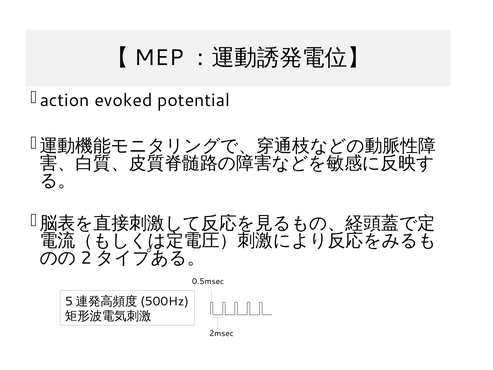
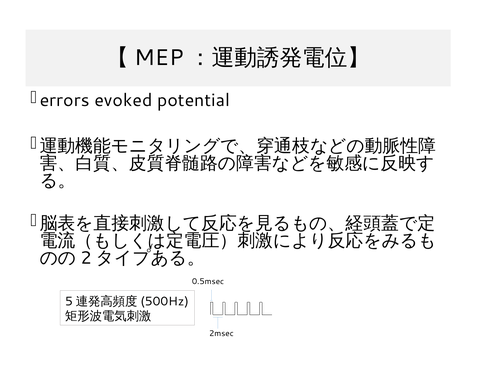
action: action -> errors (65, 100)
